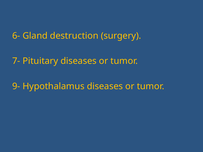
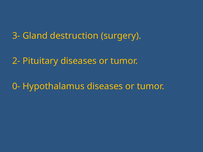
6-: 6- -> 3- (16, 36)
7-: 7- -> 2- (16, 61)
9-: 9- -> 0- (16, 86)
